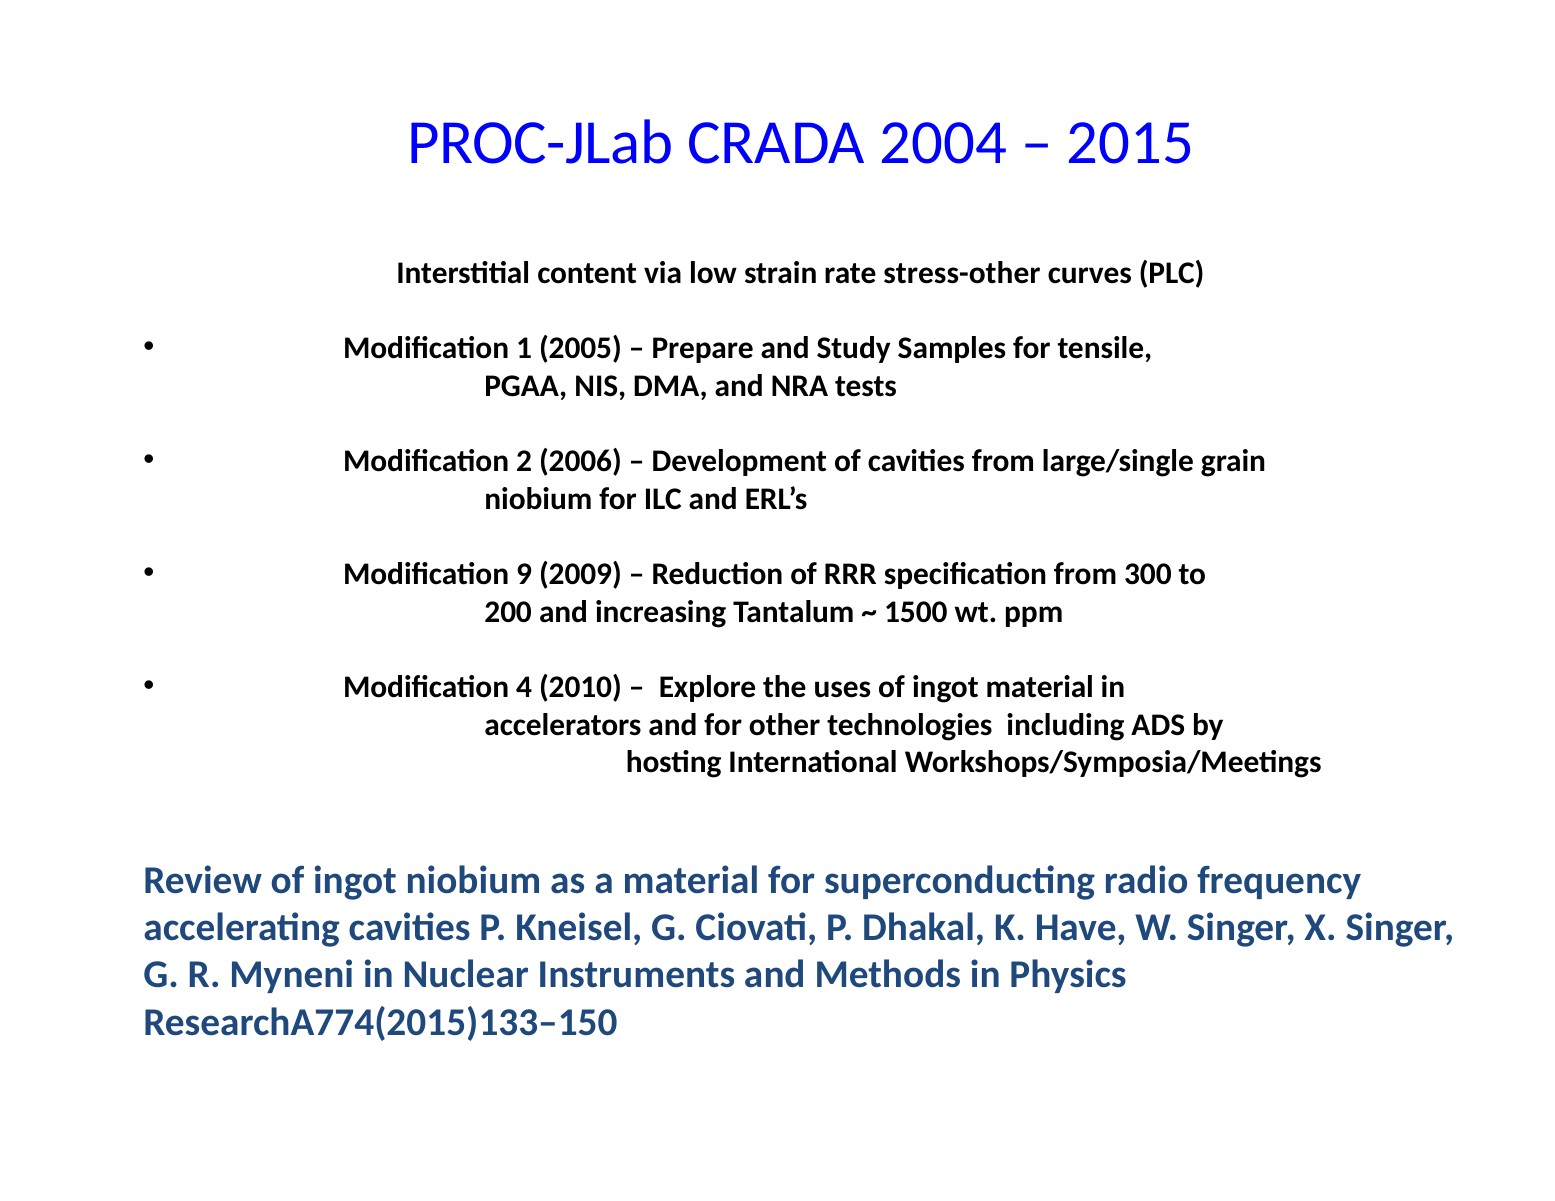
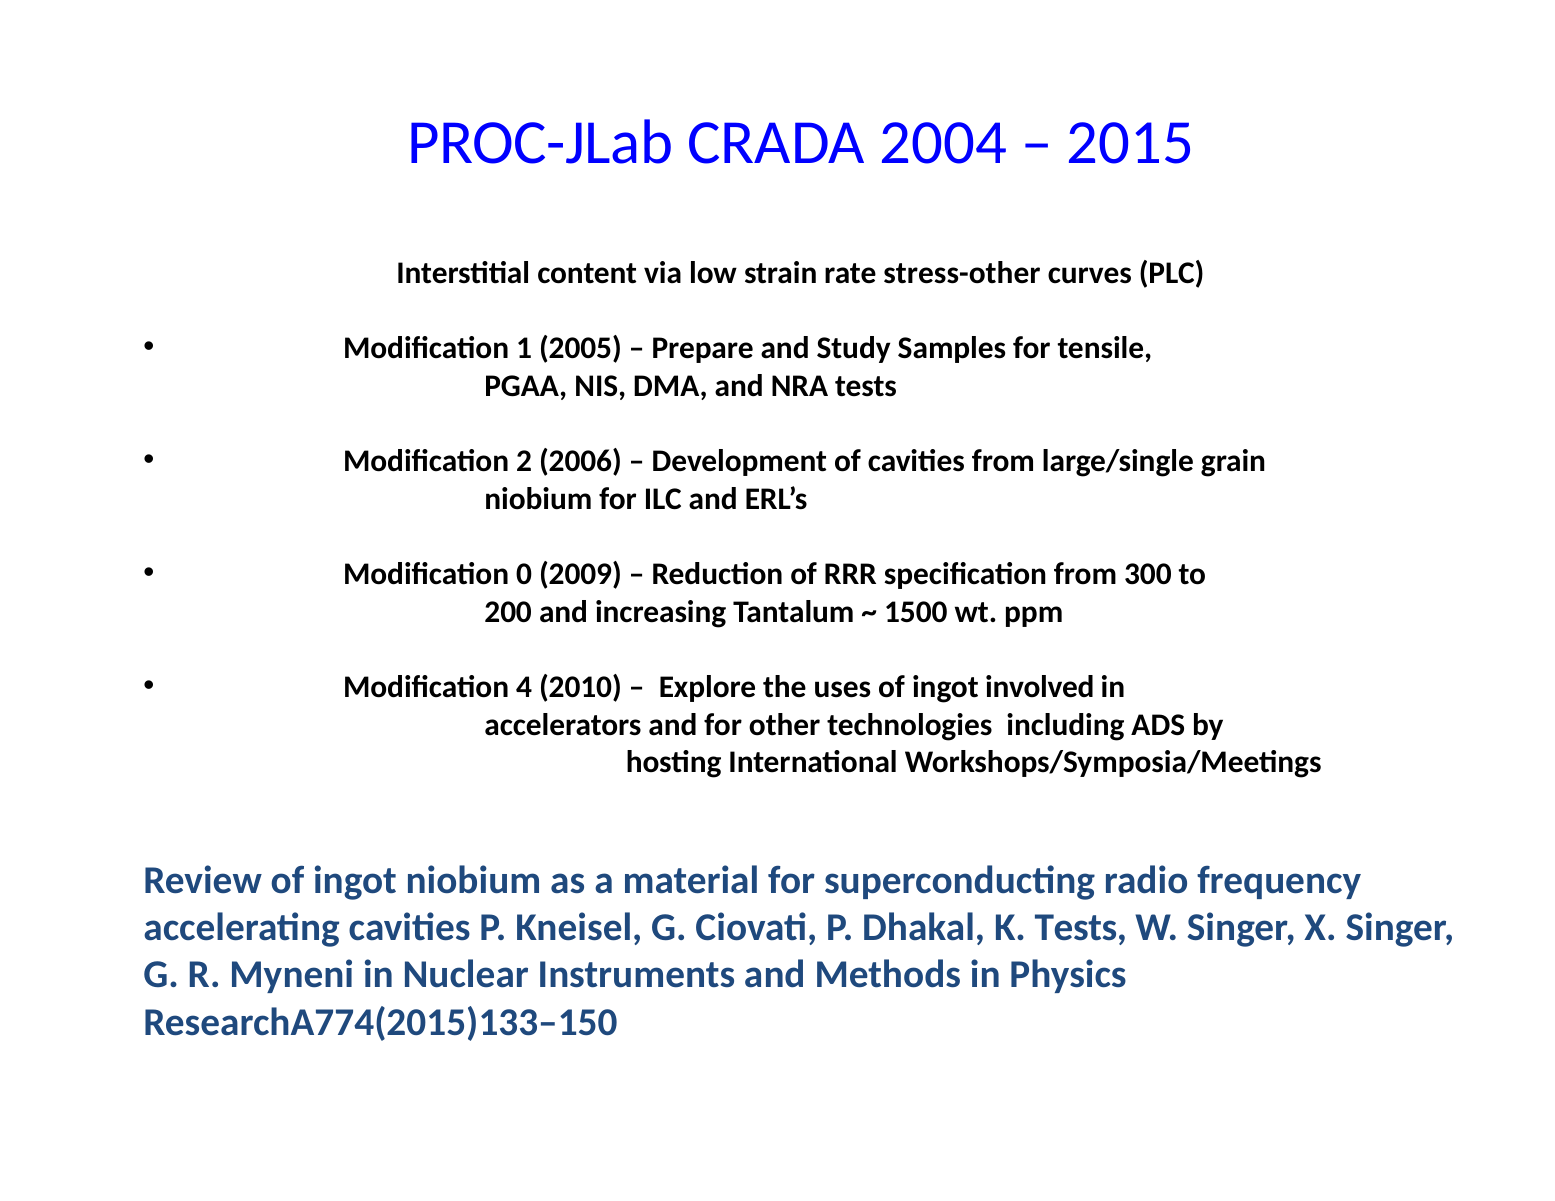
9: 9 -> 0 (524, 574)
ingot material: material -> involved (1040, 687)
K Have: Have -> Tests (1081, 928)
